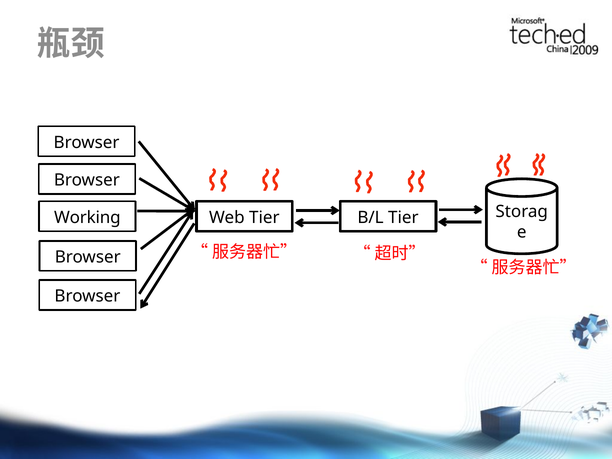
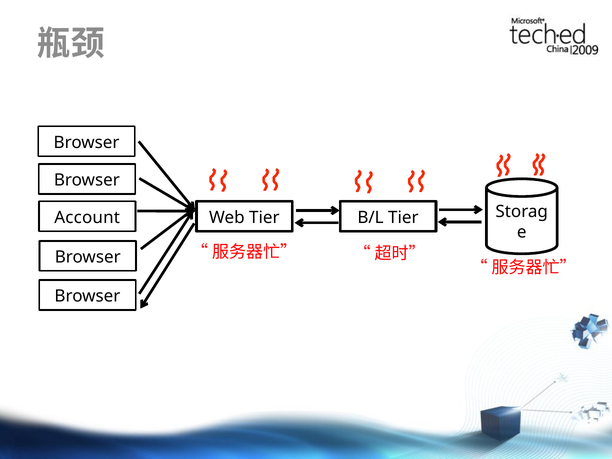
Working: Working -> Account (87, 218)
